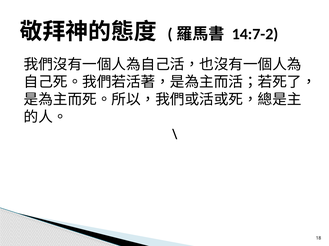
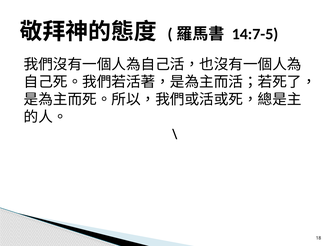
14:7-2: 14:7-2 -> 14:7-5 (255, 34)
